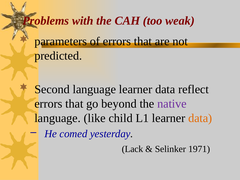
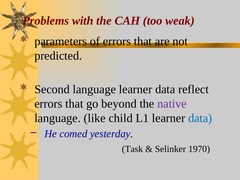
data colour: orange -> blue (200, 118)
Lack: Lack -> Task (132, 149)
1971: 1971 -> 1970 (199, 149)
